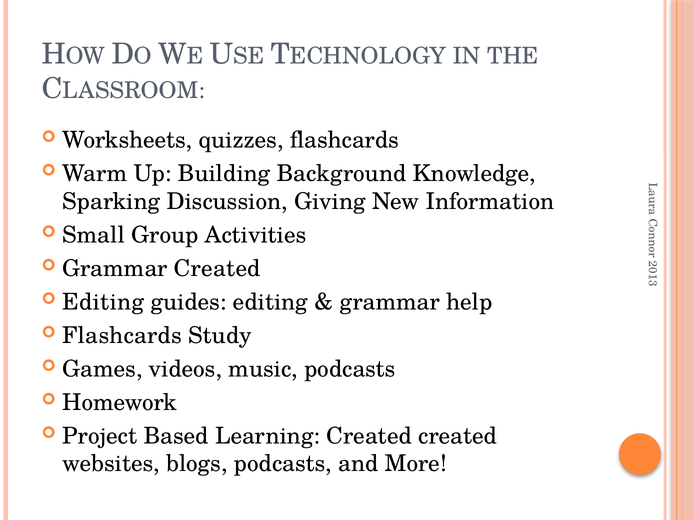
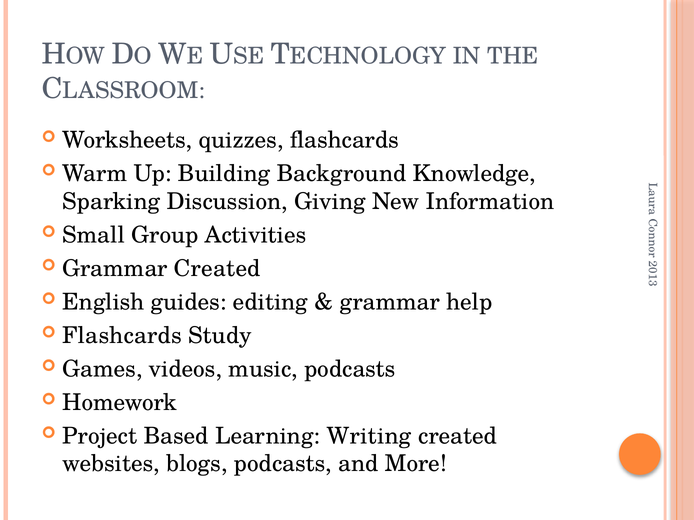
Editing: Editing -> English (103, 302)
Learning Created: Created -> Writing (369, 437)
